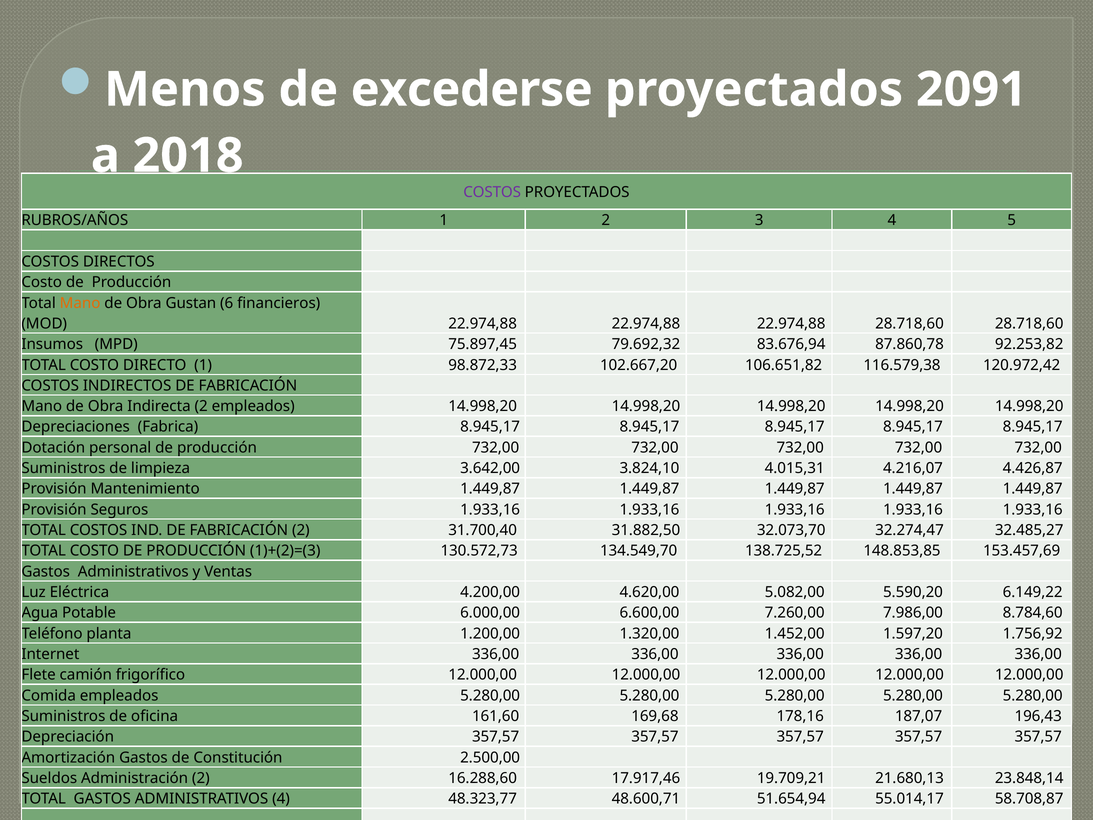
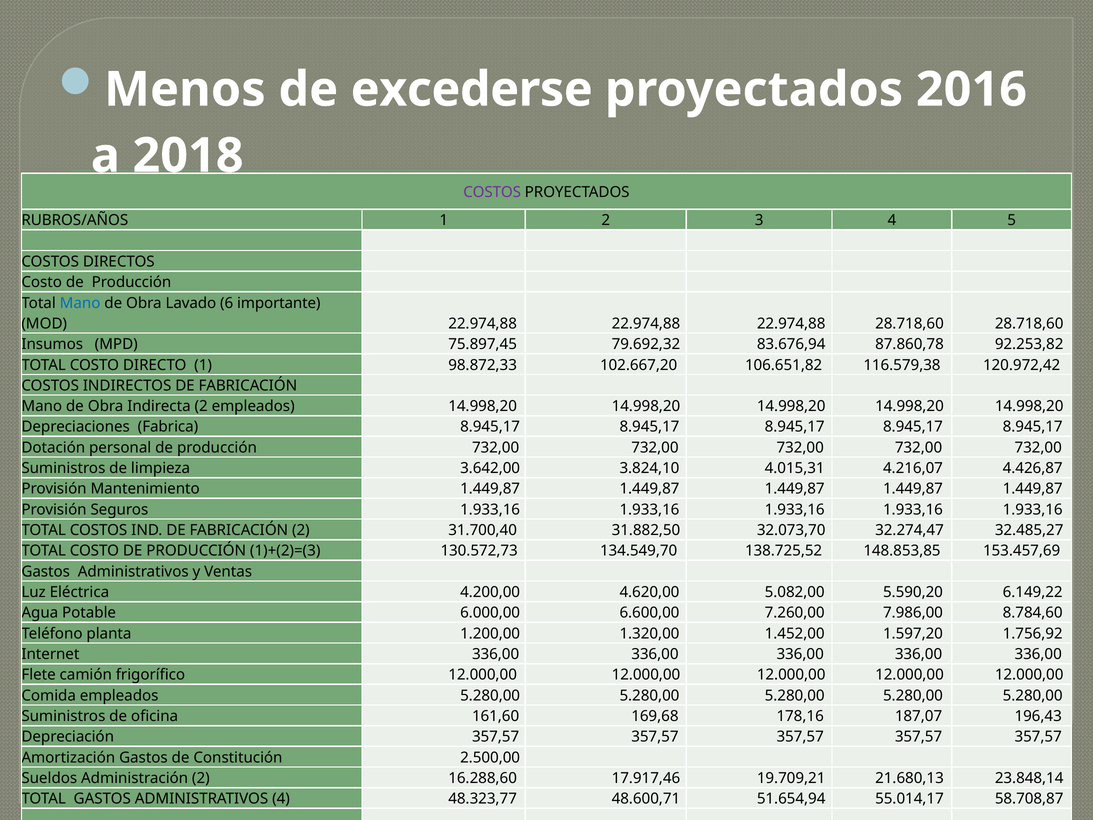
2091: 2091 -> 2016 (971, 90)
Mano colour: orange -> blue (80, 303)
Gustan: Gustan -> Lavado (191, 303)
6 financieros: financieros -> importante (279, 303)
